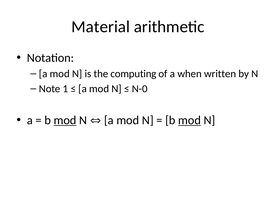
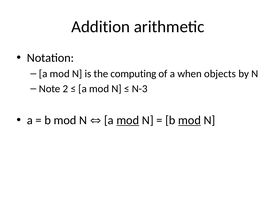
Material: Material -> Addition (101, 27)
written: written -> objects (220, 74)
1: 1 -> 2 (65, 89)
N-0: N-0 -> N-3 (140, 89)
mod underline: present -> none (65, 120)
mod underline: none -> present (128, 120)
